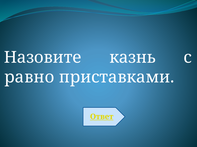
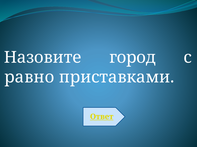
казнь: казнь -> город (133, 58)
